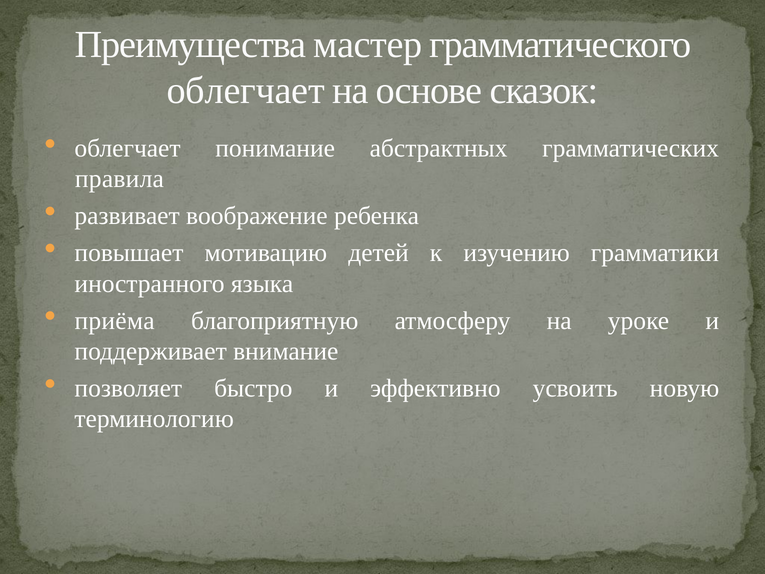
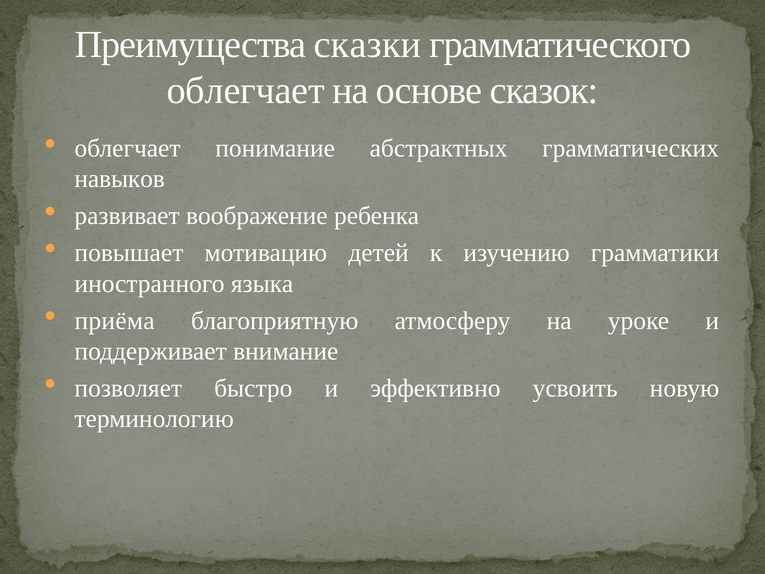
мастер: мастер -> сказки (368, 45)
правила: правила -> навыков (120, 179)
